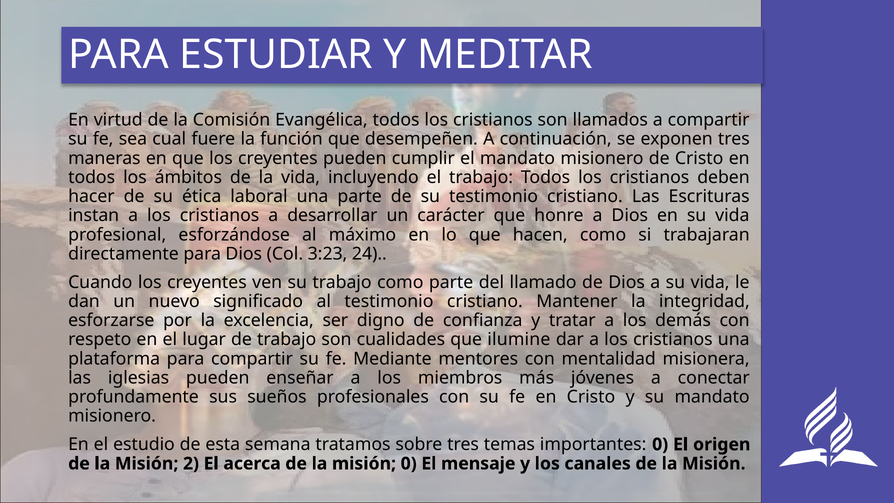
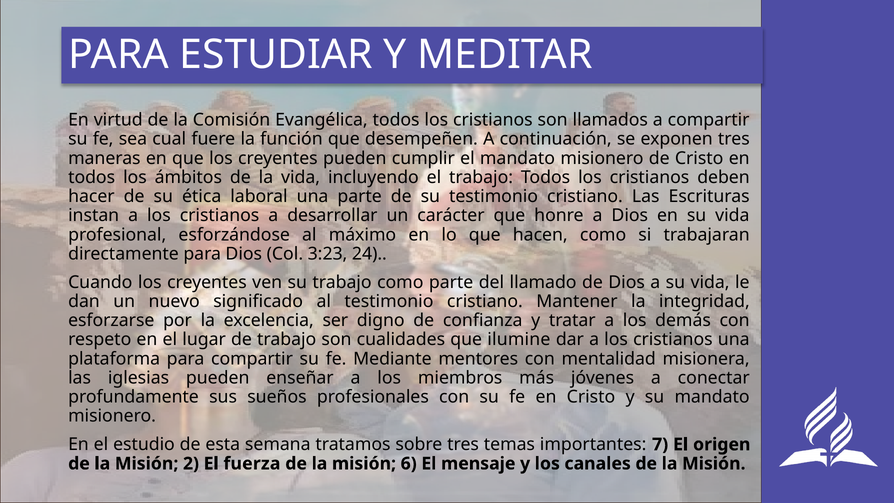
importantes 0: 0 -> 7 (660, 444)
acerca: acerca -> fuerza (252, 463)
misión 0: 0 -> 6 (409, 463)
